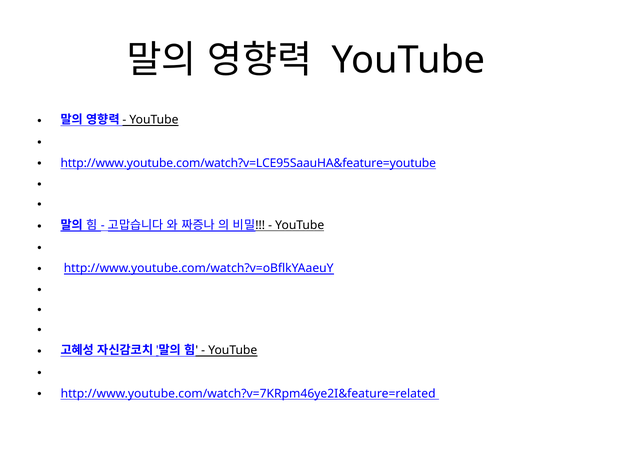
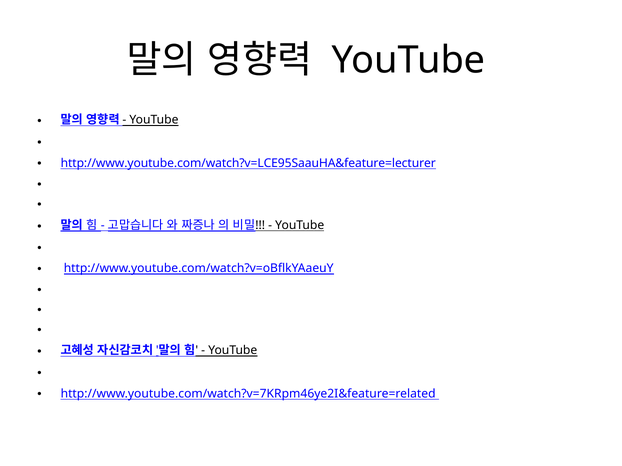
http://www.youtube.com/watch?v=LCE95SaauHA&feature=youtube: http://www.youtube.com/watch?v=LCE95SaauHA&feature=youtube -> http://www.youtube.com/watch?v=LCE95SaauHA&feature=lecturer (248, 163)
